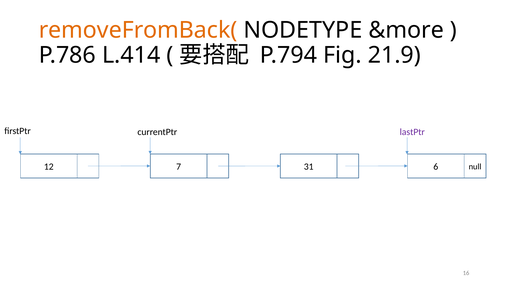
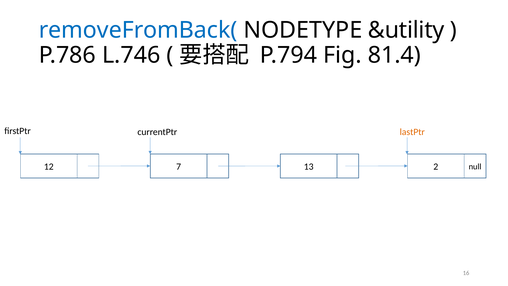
removeFromBack( colour: orange -> blue (138, 30)
&more: &more -> &utility (406, 30)
L.414: L.414 -> L.746 (131, 55)
21.9: 21.9 -> 81.4 (394, 55)
lastPtr colour: purple -> orange (412, 132)
31: 31 -> 13 (309, 167)
6: 6 -> 2 (436, 167)
